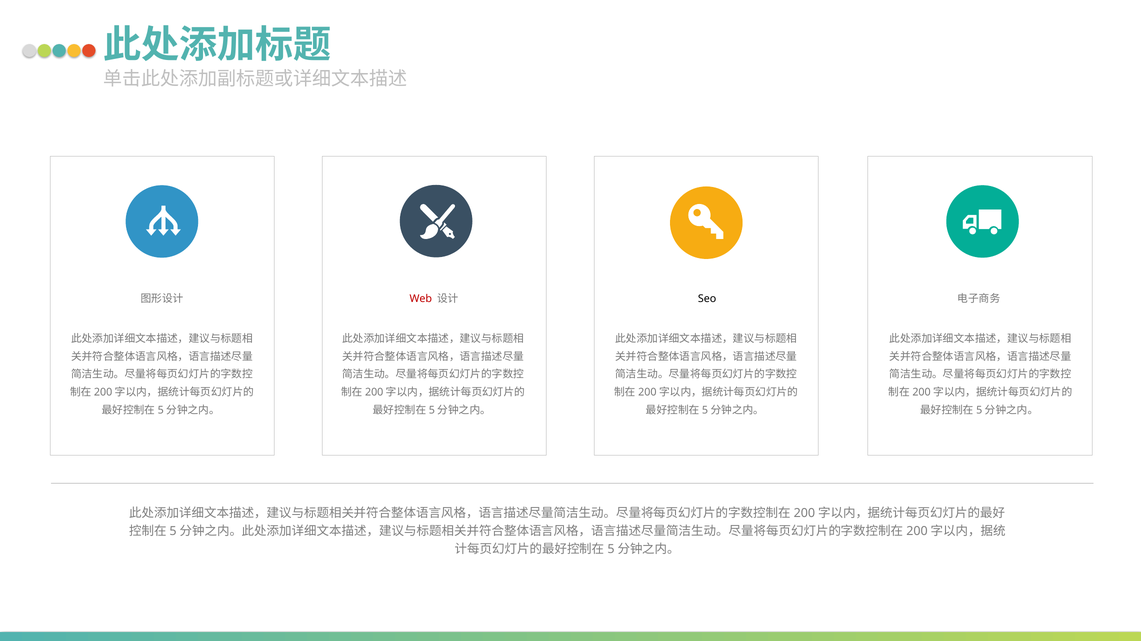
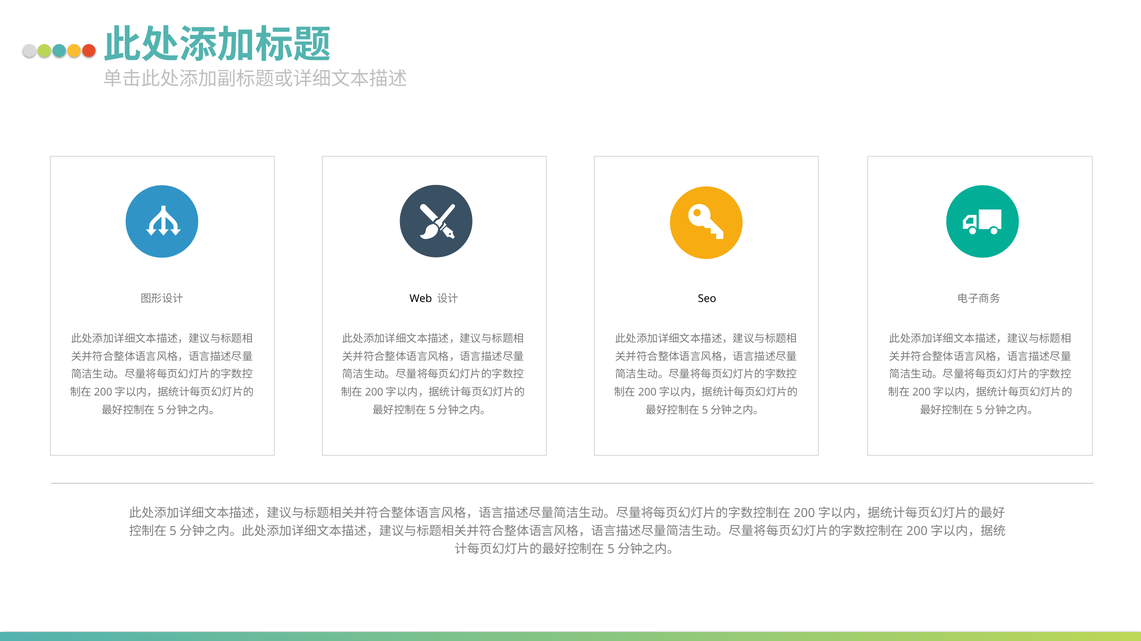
Web colour: red -> black (421, 299)
